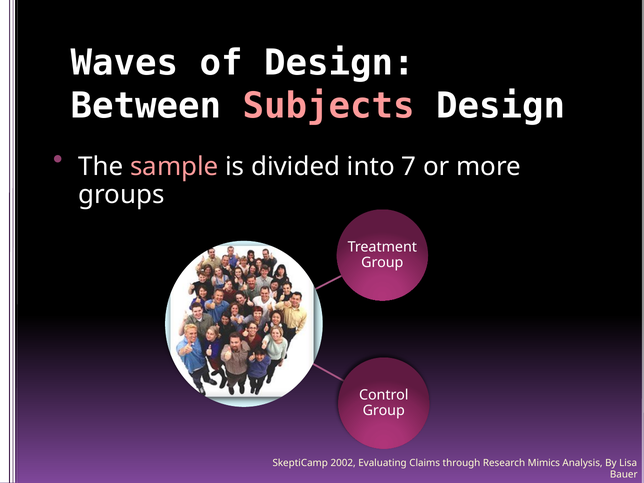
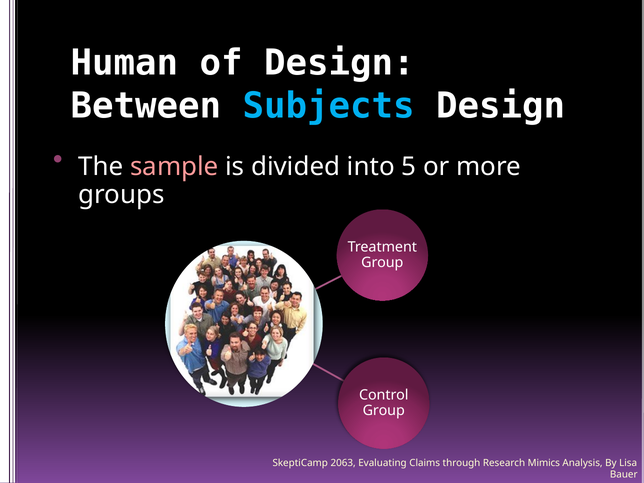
Waves: Waves -> Human (124, 63)
Subjects colour: pink -> light blue (329, 106)
7: 7 -> 5 (409, 167)
2002: 2002 -> 2063 (343, 463)
